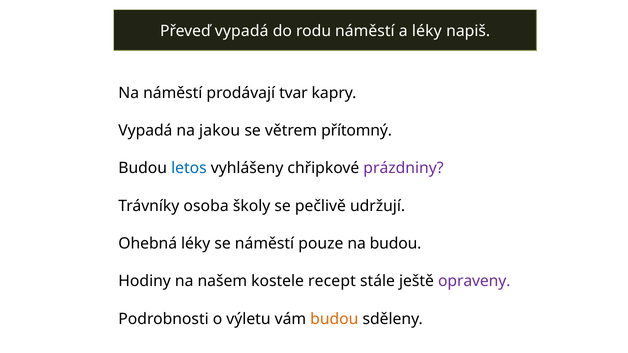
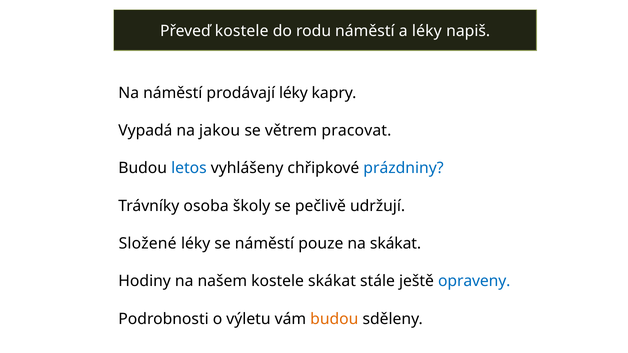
Převeď vypadá: vypadá -> kostele (242, 31)
prodávají tvar: tvar -> léky (293, 93)
přítomný: přítomný -> pracovat (356, 131)
prázdniny colour: purple -> blue (404, 168)
Ohebná: Ohebná -> Složené (148, 244)
na budou: budou -> skákat (396, 244)
kostele recept: recept -> skákat (332, 281)
opraveny colour: purple -> blue (474, 281)
